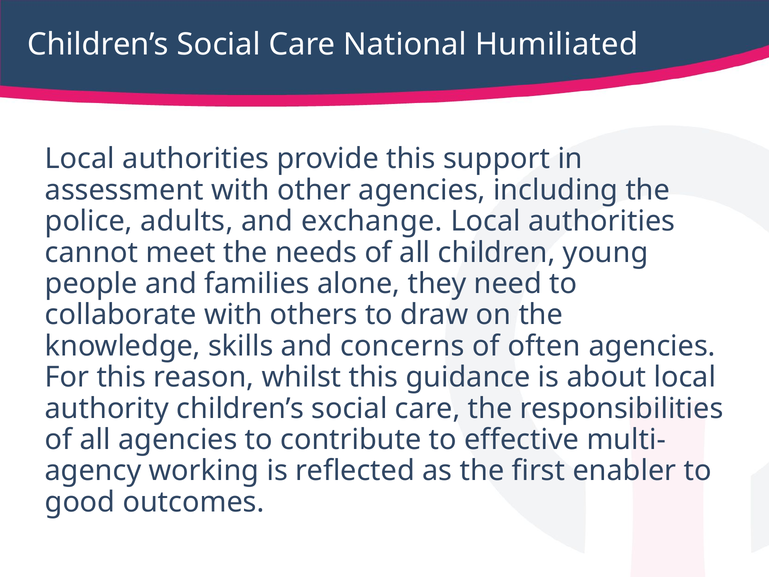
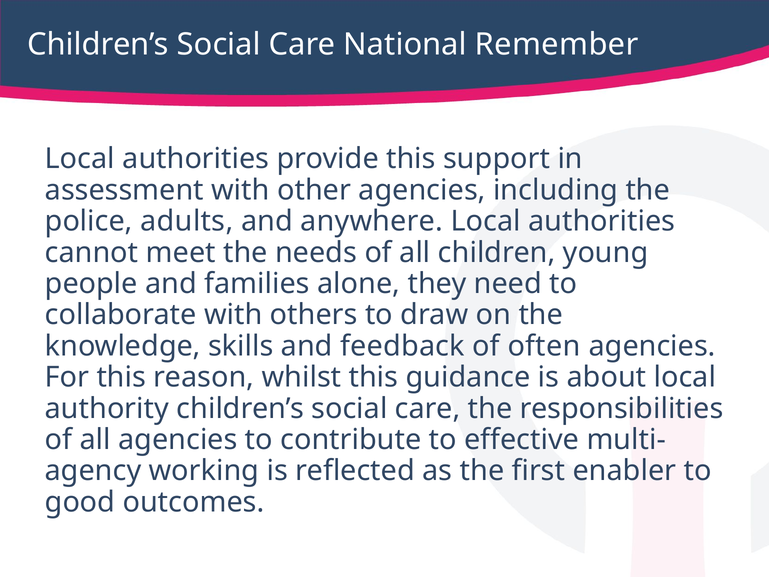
Humiliated: Humiliated -> Remember (557, 44)
exchange: exchange -> anywhere (372, 221)
concerns: concerns -> feedback (403, 346)
